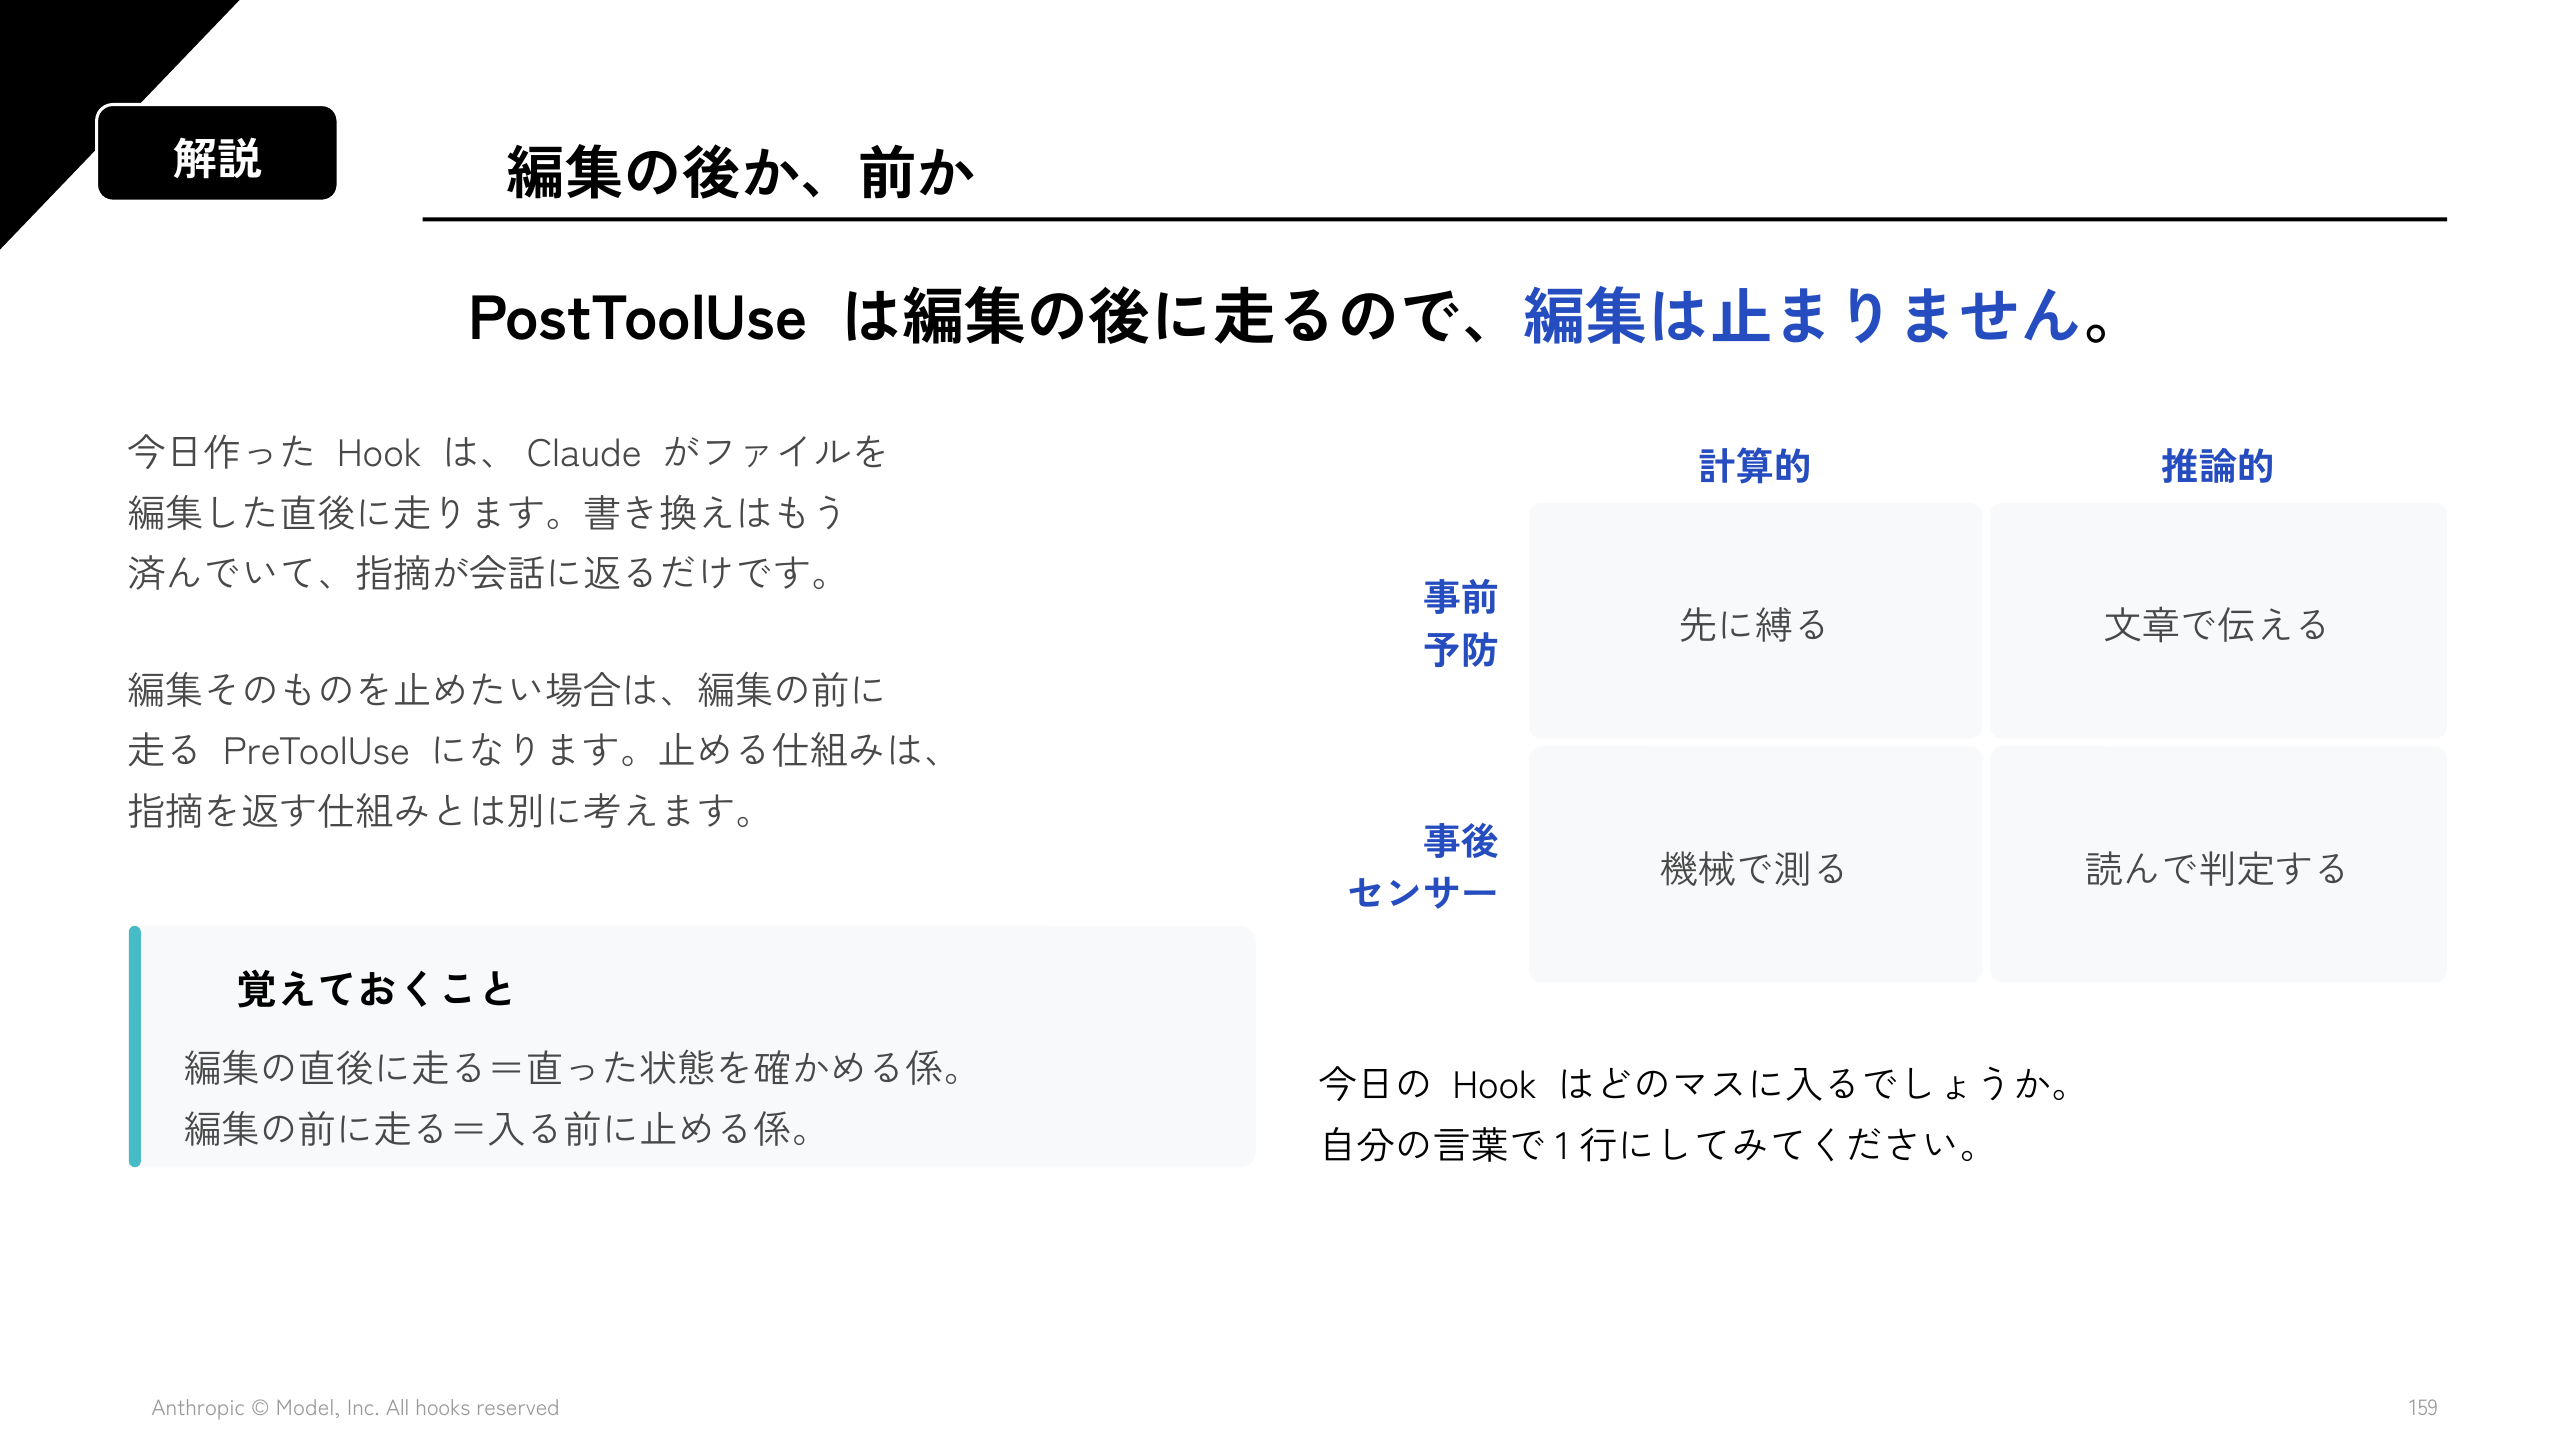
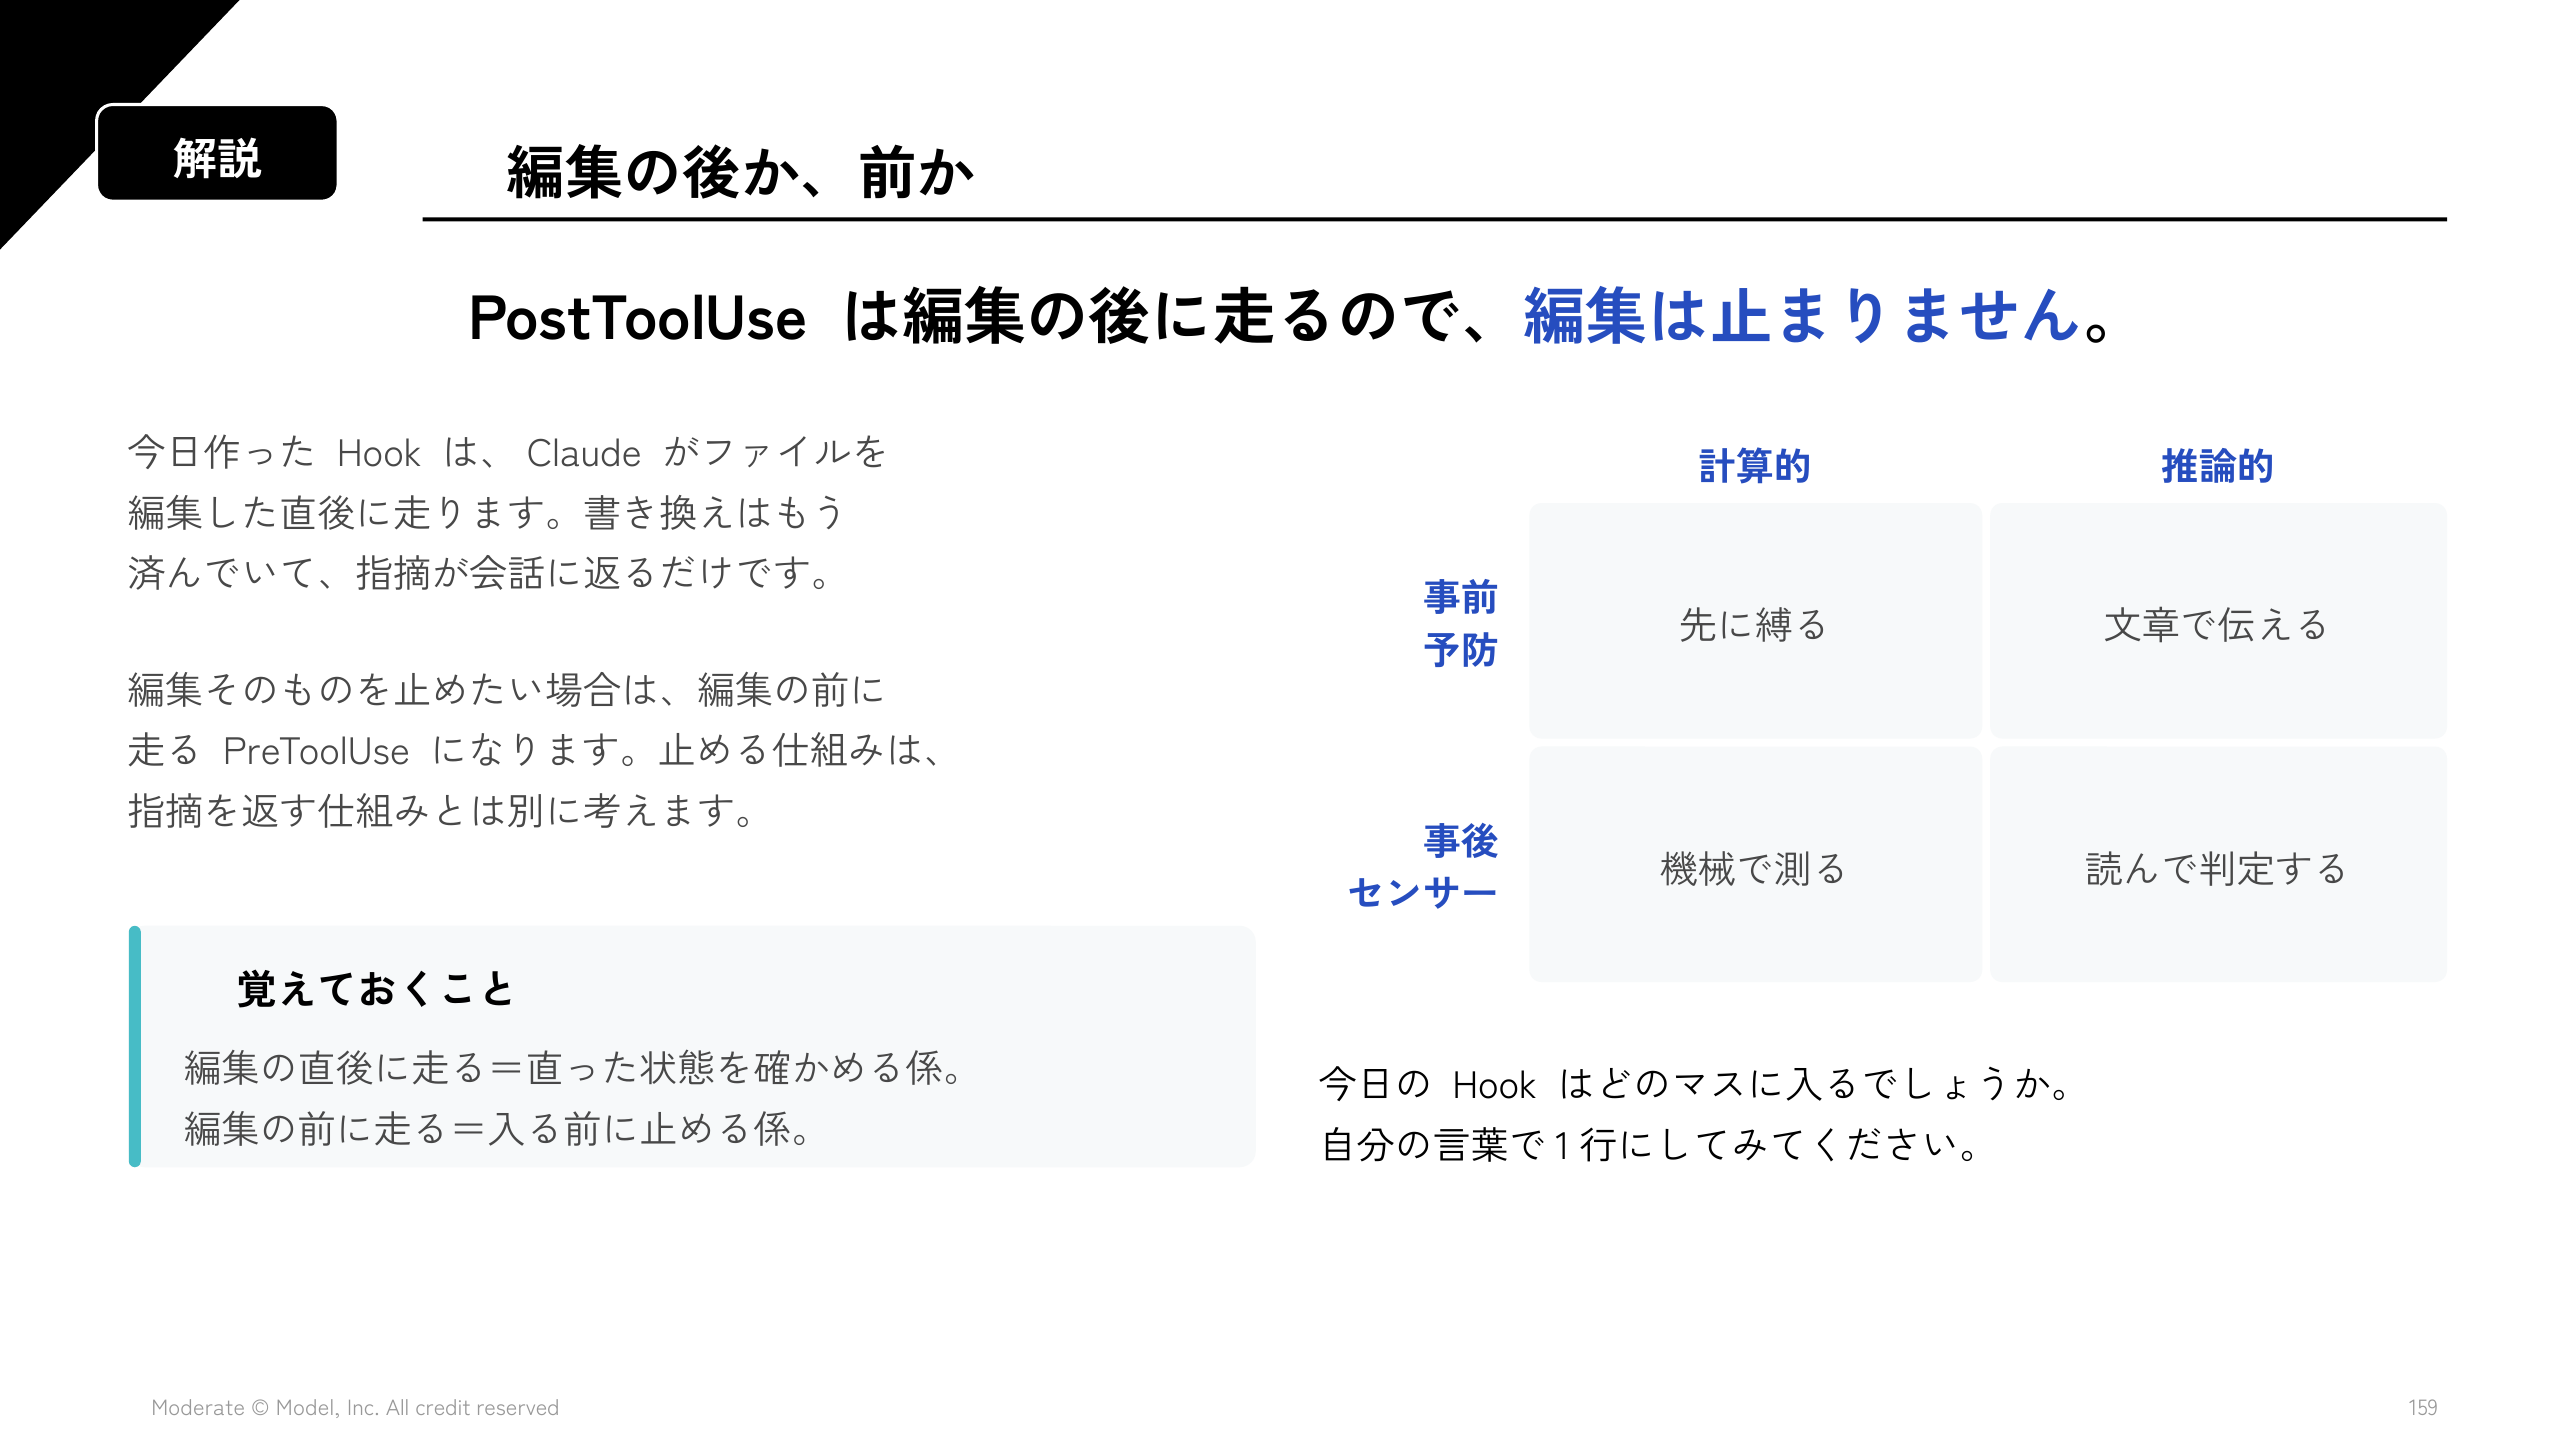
Anthropic: Anthropic -> Moderate (198, 1409)
hooks: hooks -> credit (443, 1409)
